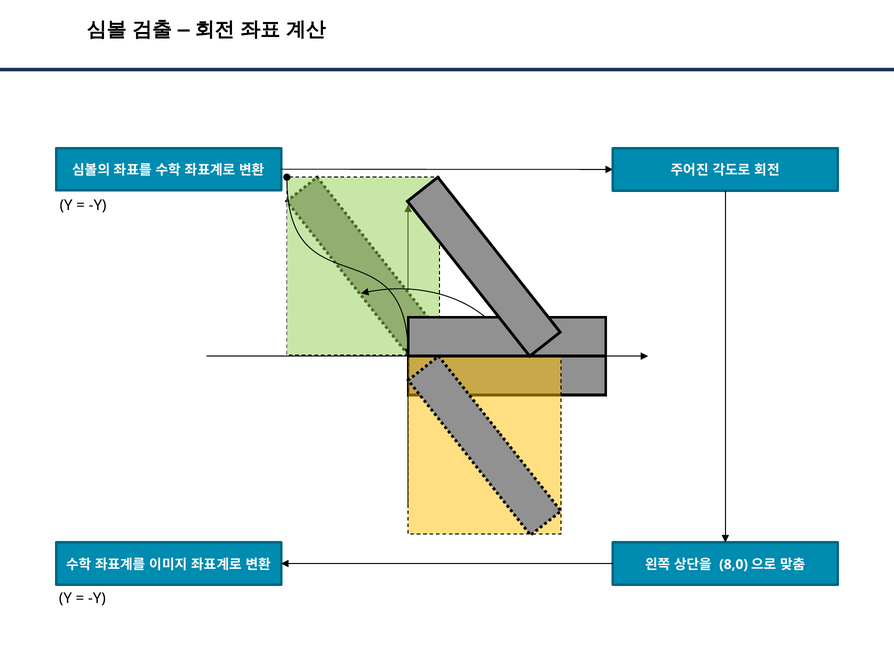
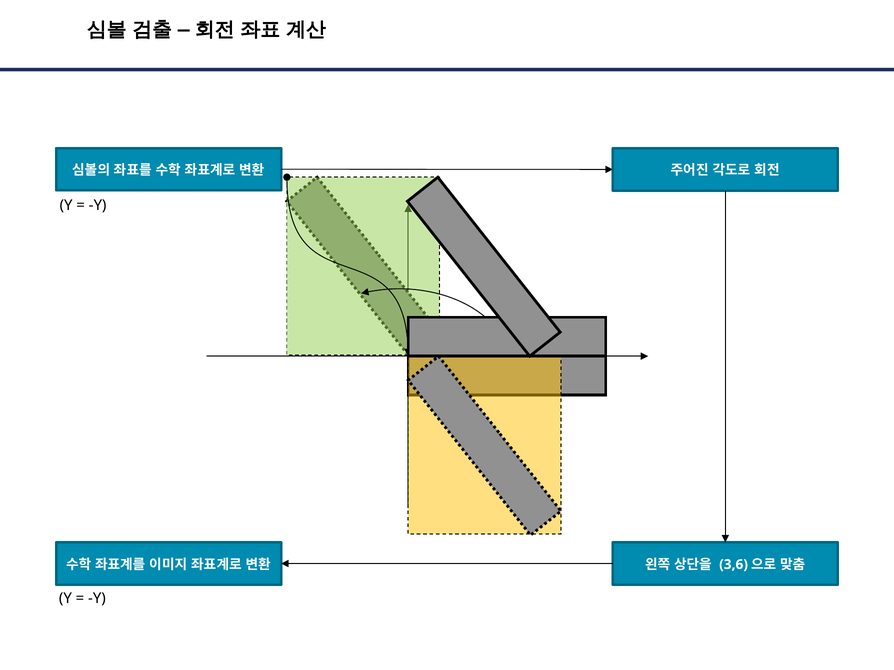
8,0: 8,0 -> 3,6 (734, 565)
